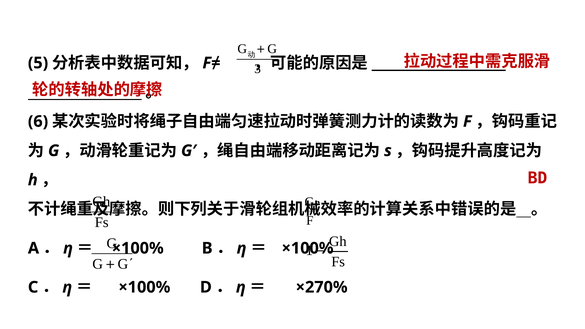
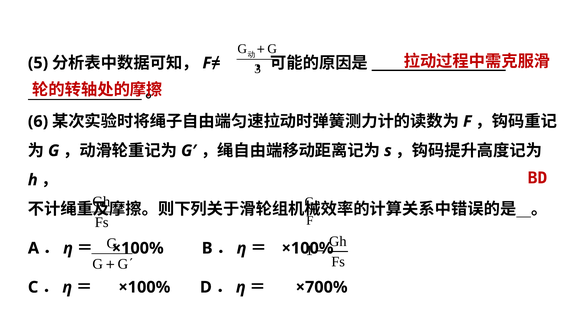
×270%: ×270% -> ×700% (322, 287)
